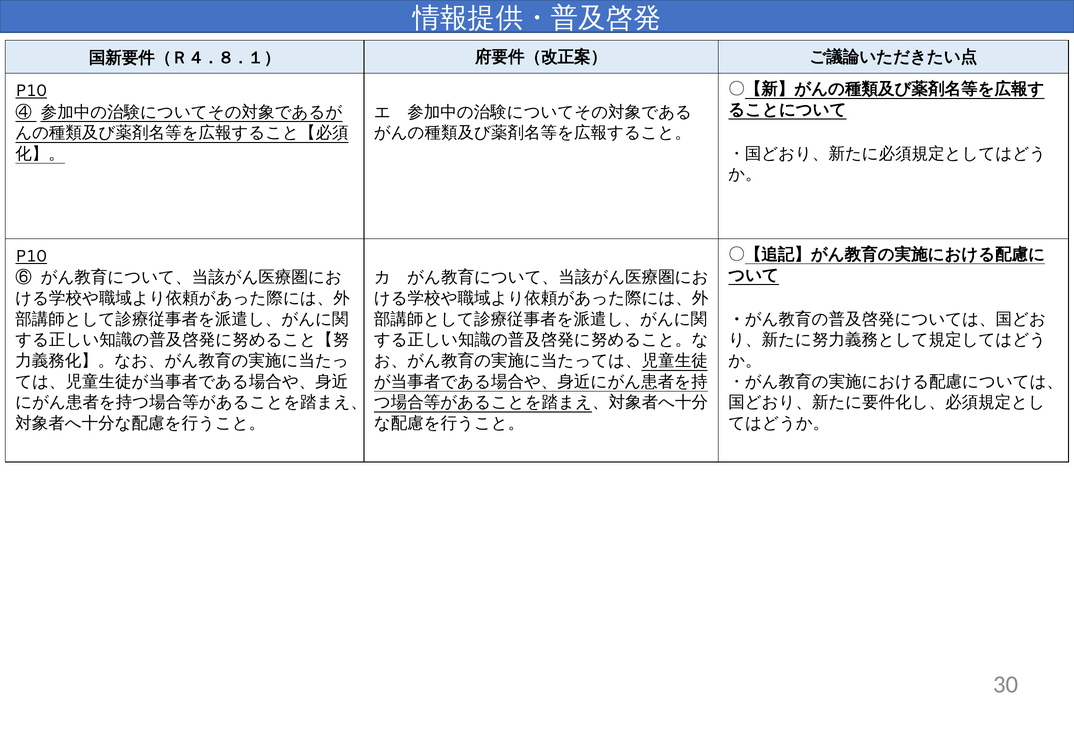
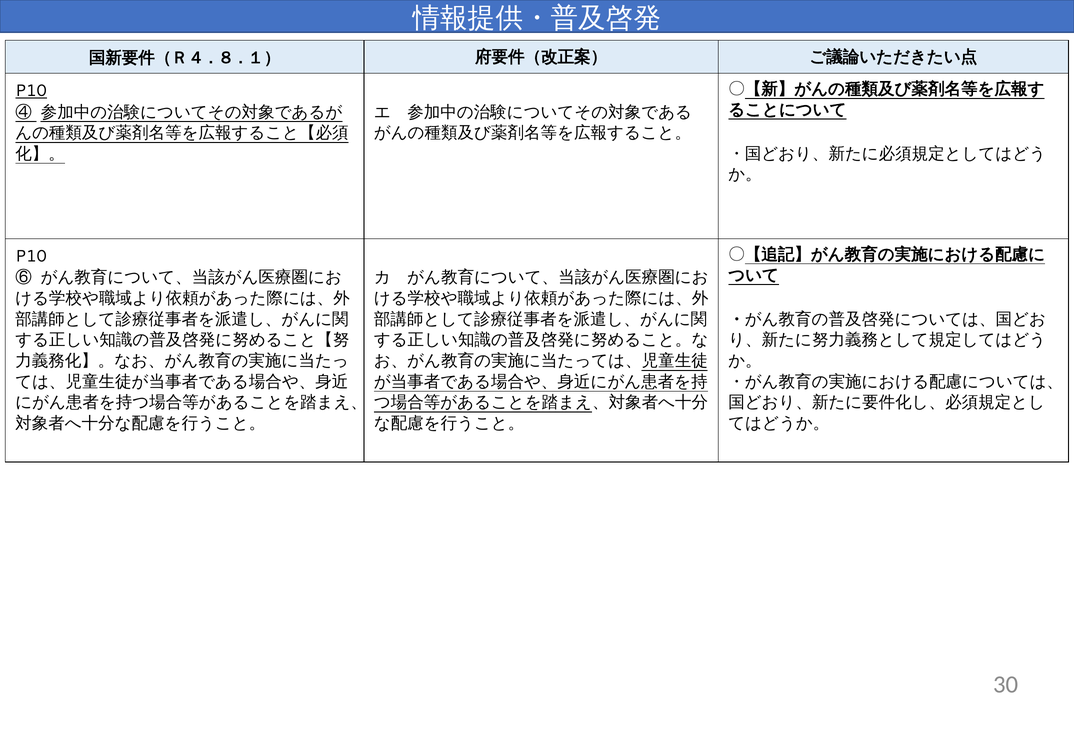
P10 underline: present -> none (31, 256)
